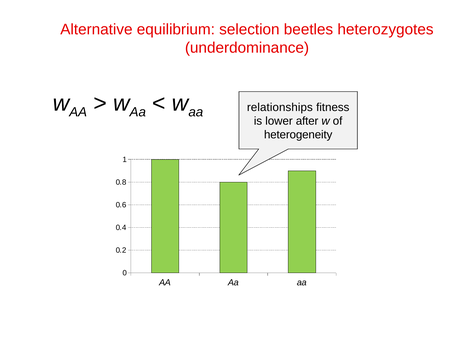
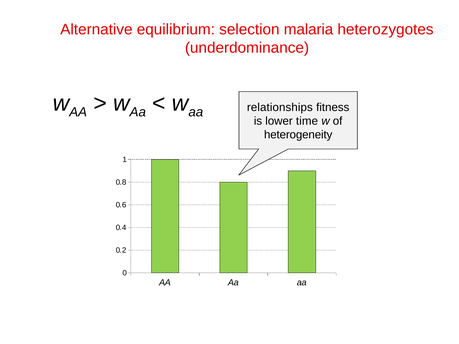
beetles: beetles -> malaria (309, 29)
after: after -> time (307, 121)
